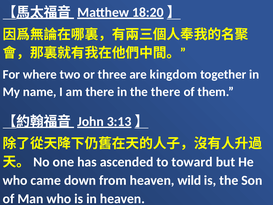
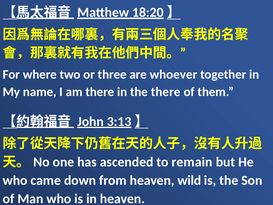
kingdom: kingdom -> whoever (173, 74)
toward: toward -> remain (192, 162)
